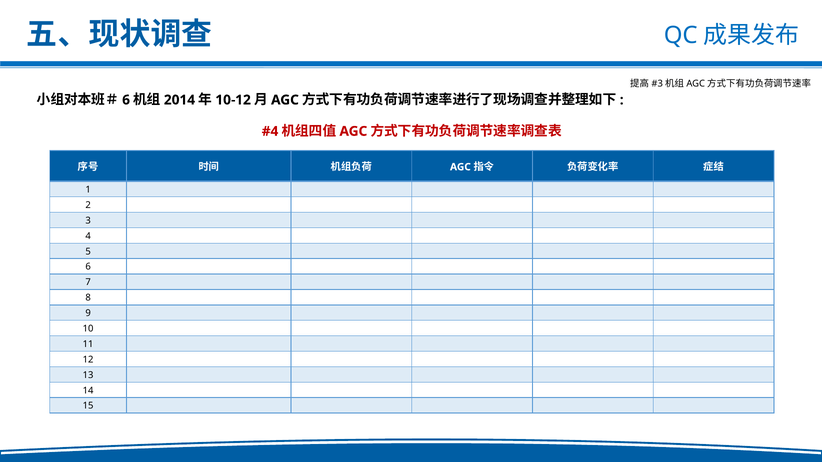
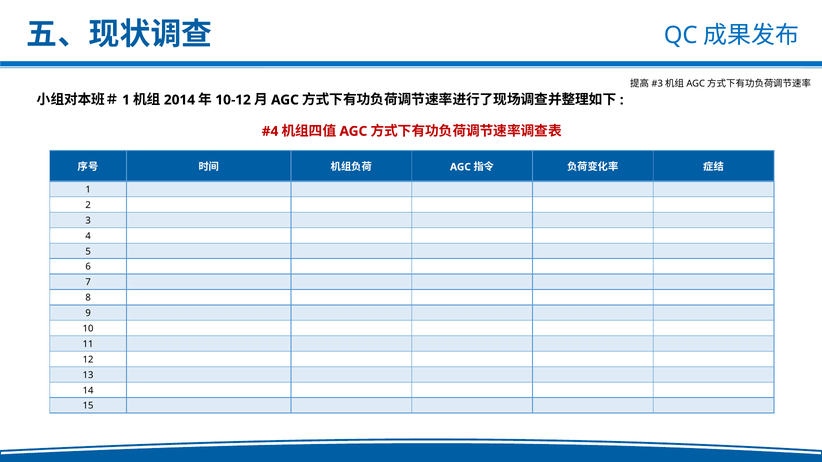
6: 6 -> 1 (126, 100)
